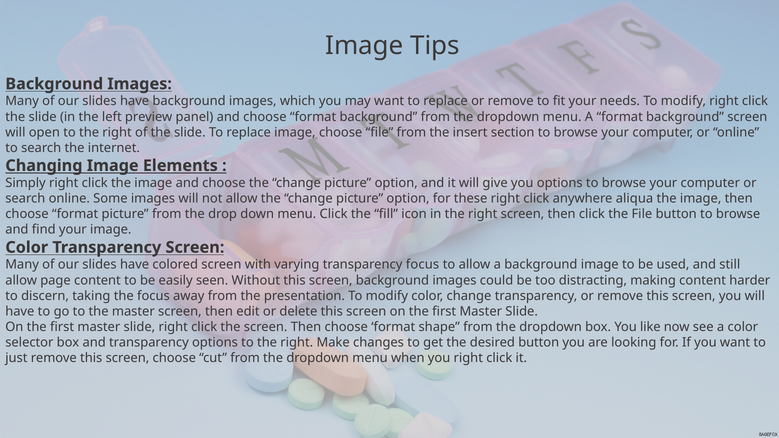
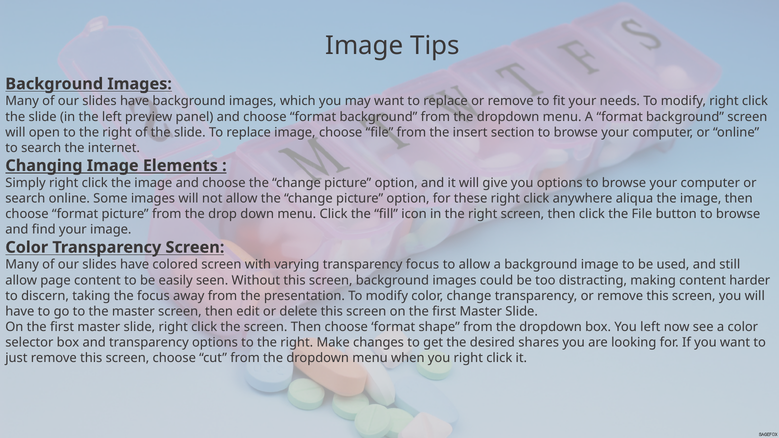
You like: like -> left (650, 327)
desired button: button -> shares (539, 343)
